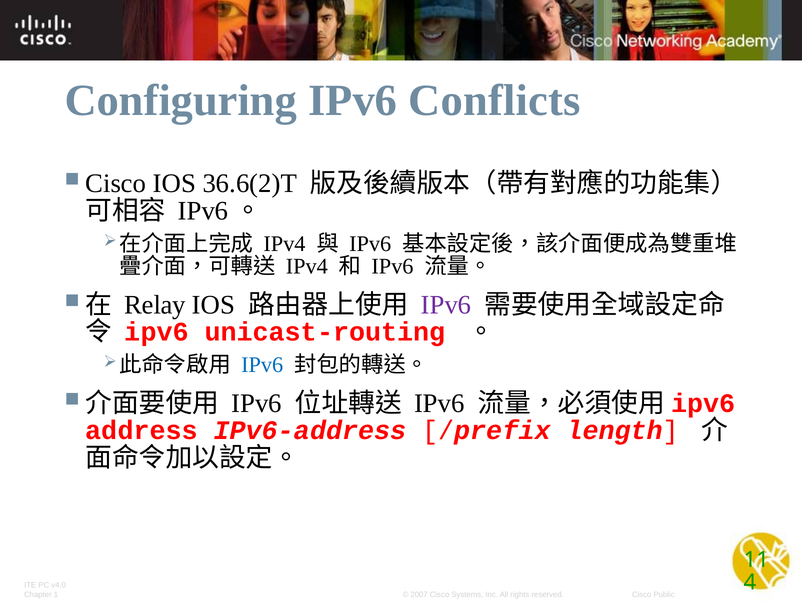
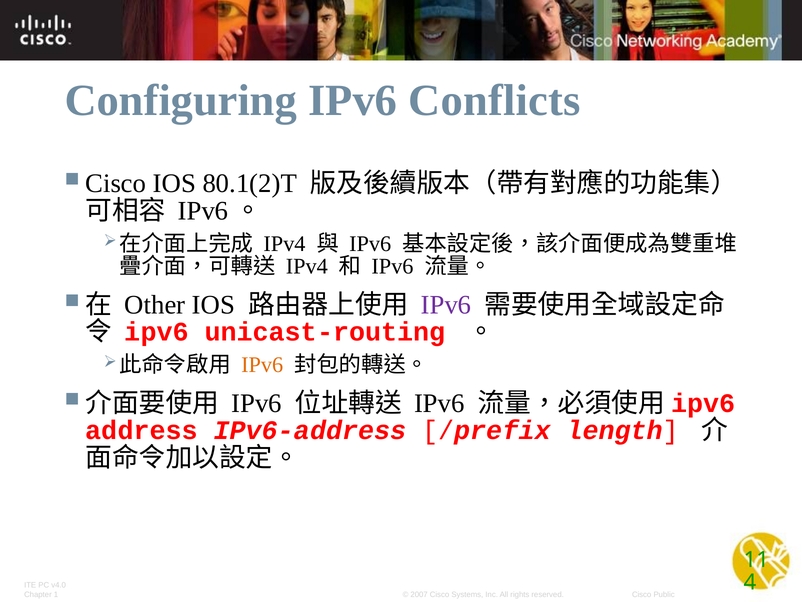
36.6(2)T: 36.6(2)T -> 80.1(2)T (250, 183)
Relay: Relay -> Other (155, 304)
IPv6 colour: blue -> orange (262, 365)
